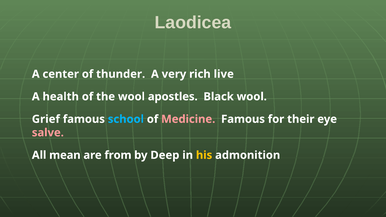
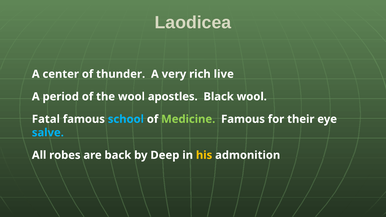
health: health -> period (61, 97)
Grief: Grief -> Fatal (46, 119)
Medicine colour: pink -> light green (188, 119)
salve colour: pink -> light blue (48, 133)
mean: mean -> robes (65, 155)
from: from -> back (118, 155)
